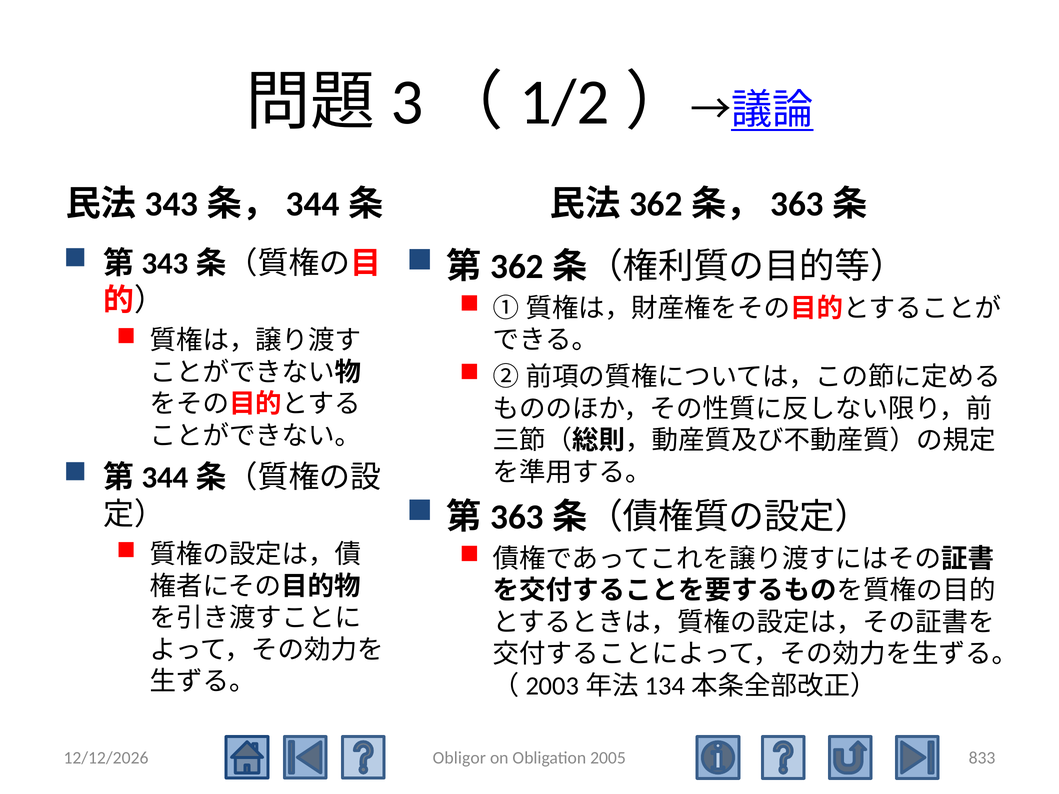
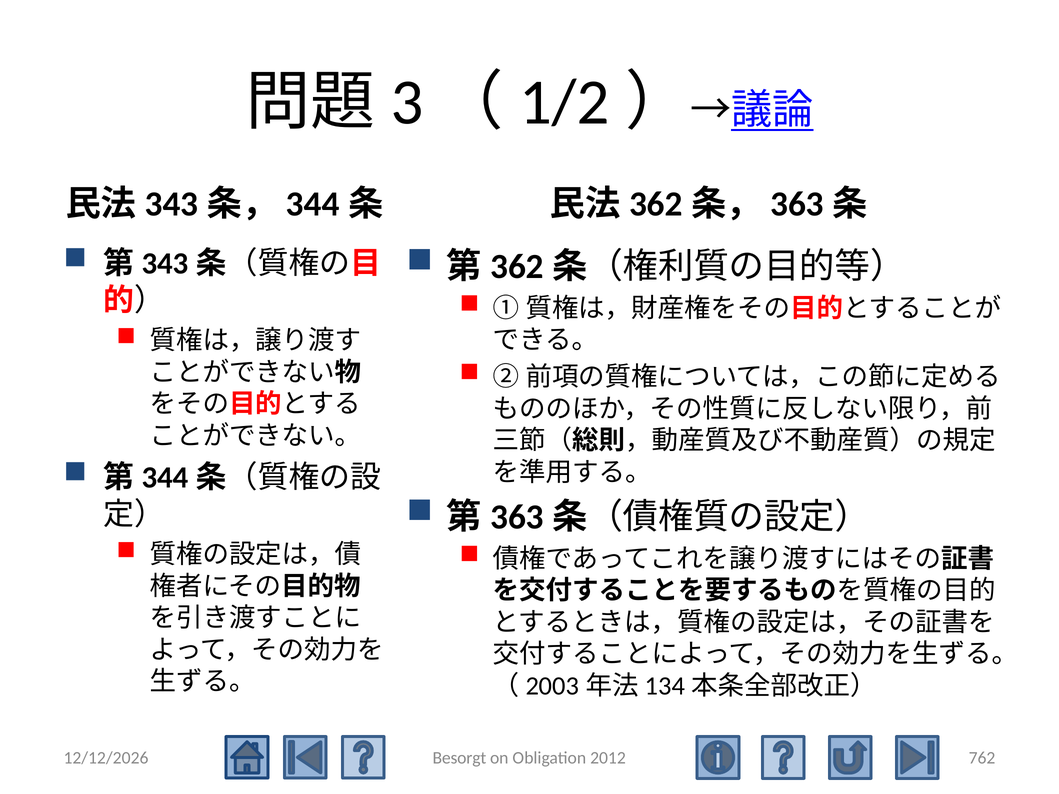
Obligor: Obligor -> Besorgt (459, 758)
2005: 2005 -> 2012 (608, 758)
833: 833 -> 762 (982, 758)
